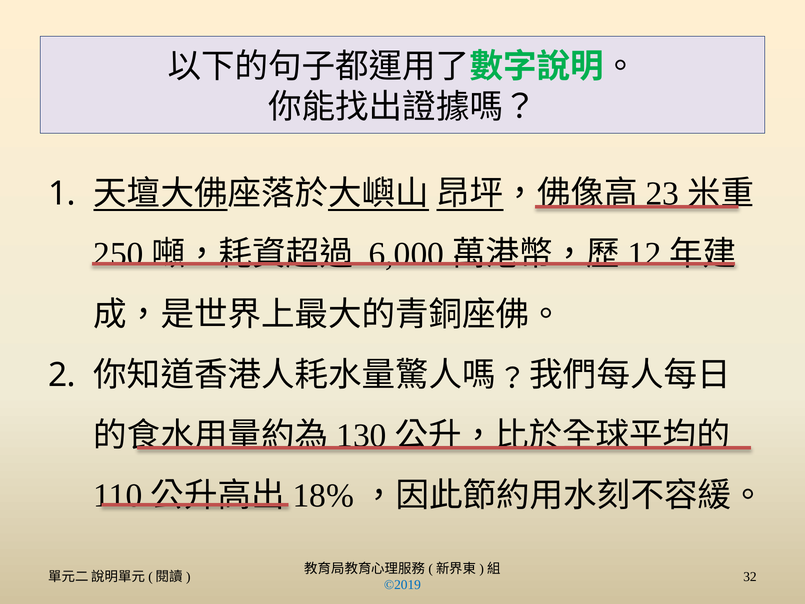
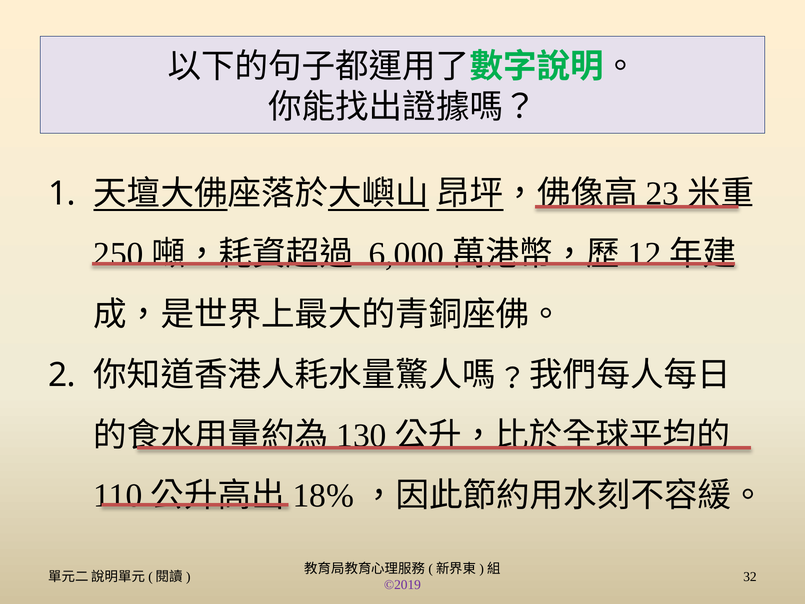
©2019 colour: blue -> purple (402, 585)
